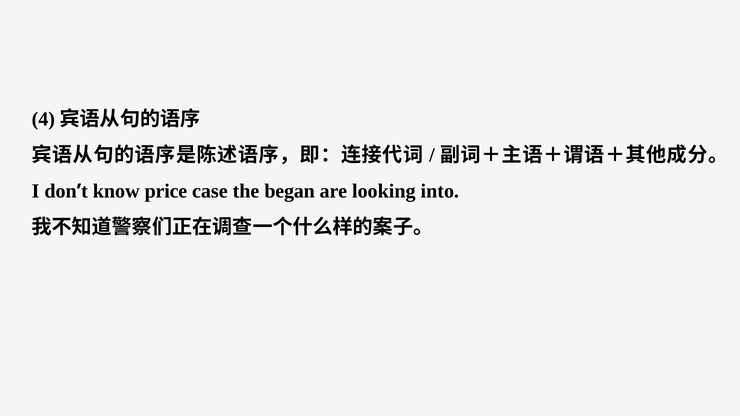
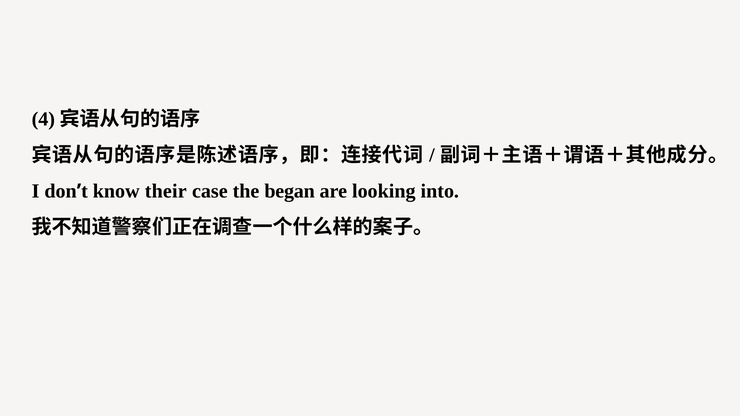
price: price -> their (166, 191)
